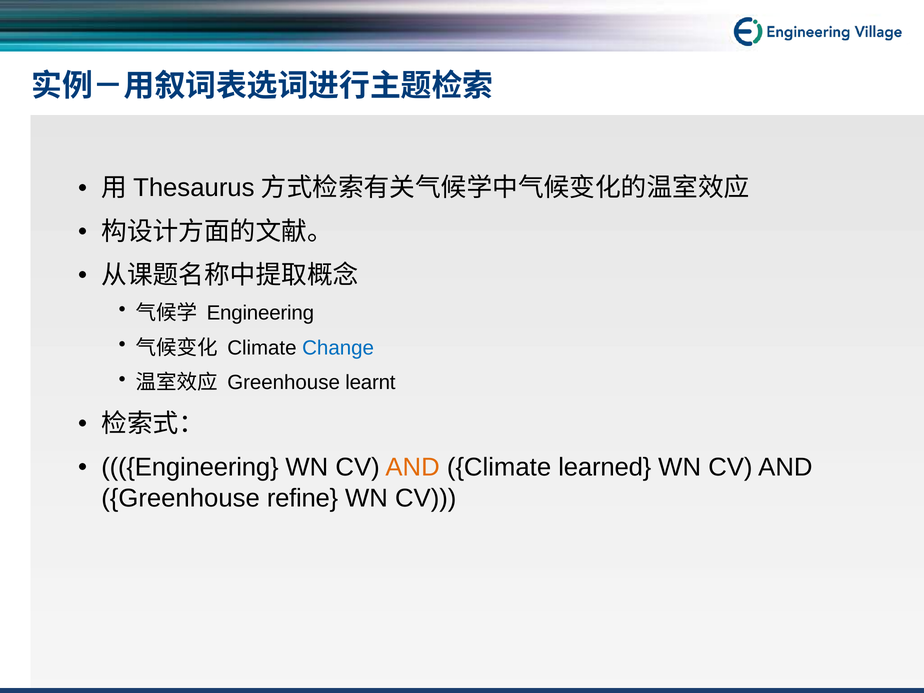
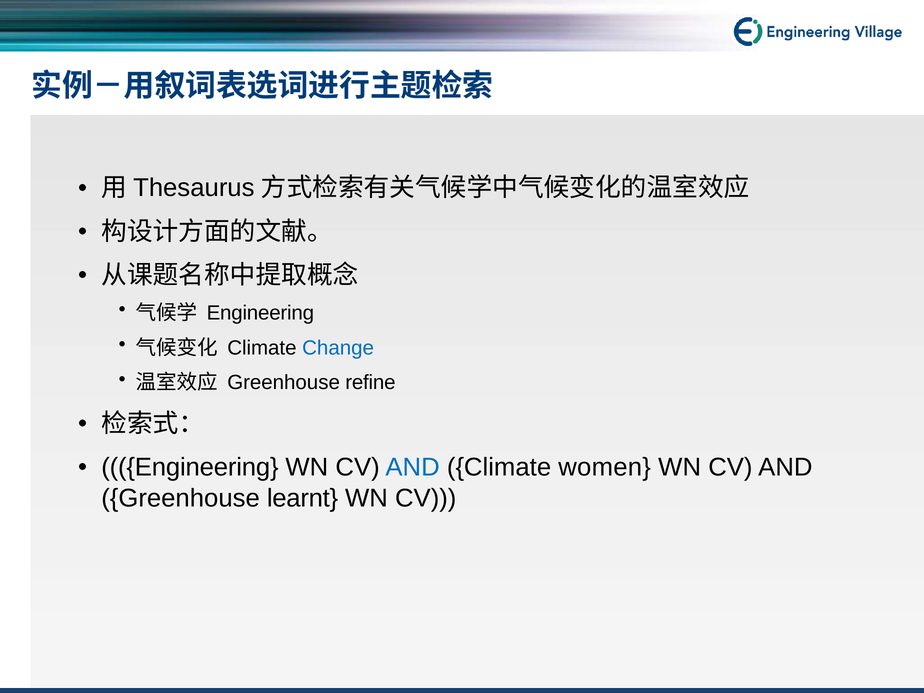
learnt: learnt -> refine (370, 383)
AND colour: orange -> blue (413, 467)
learned: learned -> women (605, 467)
refine: refine -> learnt (303, 498)
